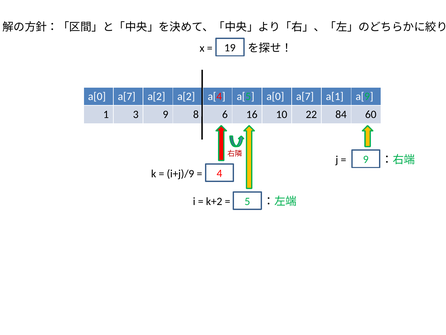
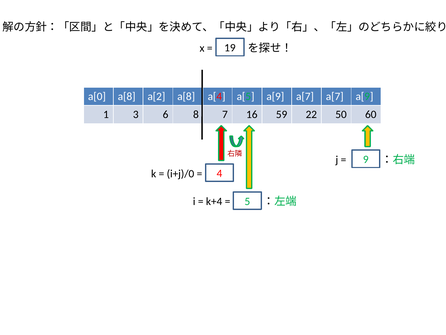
a[7: a[7 -> a[8 (127, 96)
a[2 a[2: a[2 -> a[8 (186, 96)
a[5 a[0: a[0 -> a[9 (275, 96)
a[7 a[1: a[1 -> a[7 (335, 96)
3 9: 9 -> 6 (166, 114)
6: 6 -> 7 (225, 114)
10: 10 -> 59 (282, 114)
84: 84 -> 50 (341, 114)
i+j)/9: i+j)/9 -> i+j)/0 (180, 173)
k+2: k+2 -> k+4 (214, 201)
